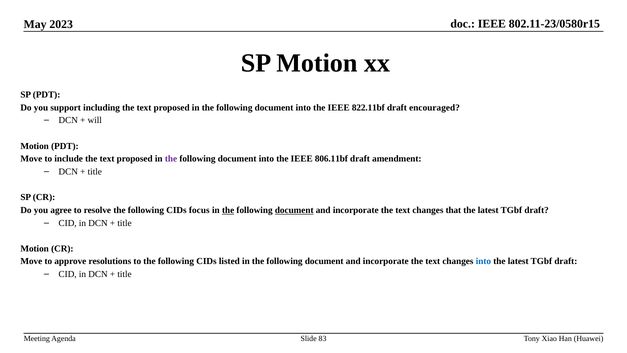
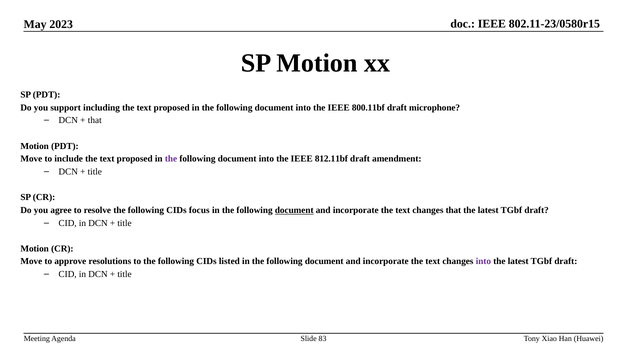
822.11bf: 822.11bf -> 800.11bf (368, 108)
encouraged: encouraged -> microphone (435, 108)
will: will -> that (95, 120)
806.11bf: 806.11bf -> 812.11bf (331, 159)
the underline: present -> none (228, 210)
into colour: blue -> purple (483, 261)
